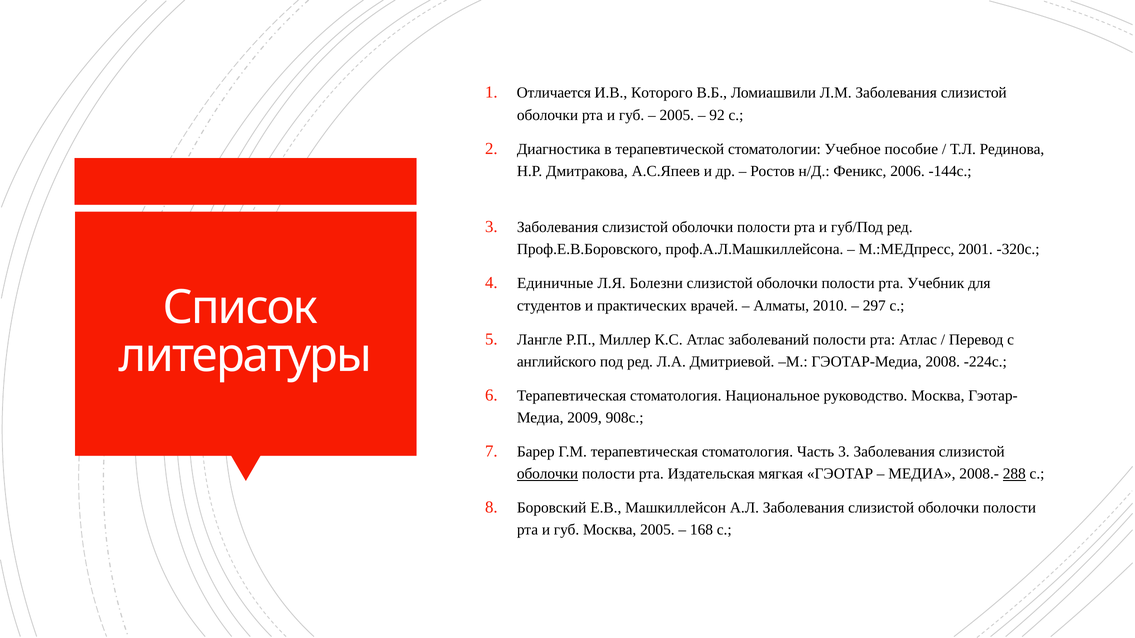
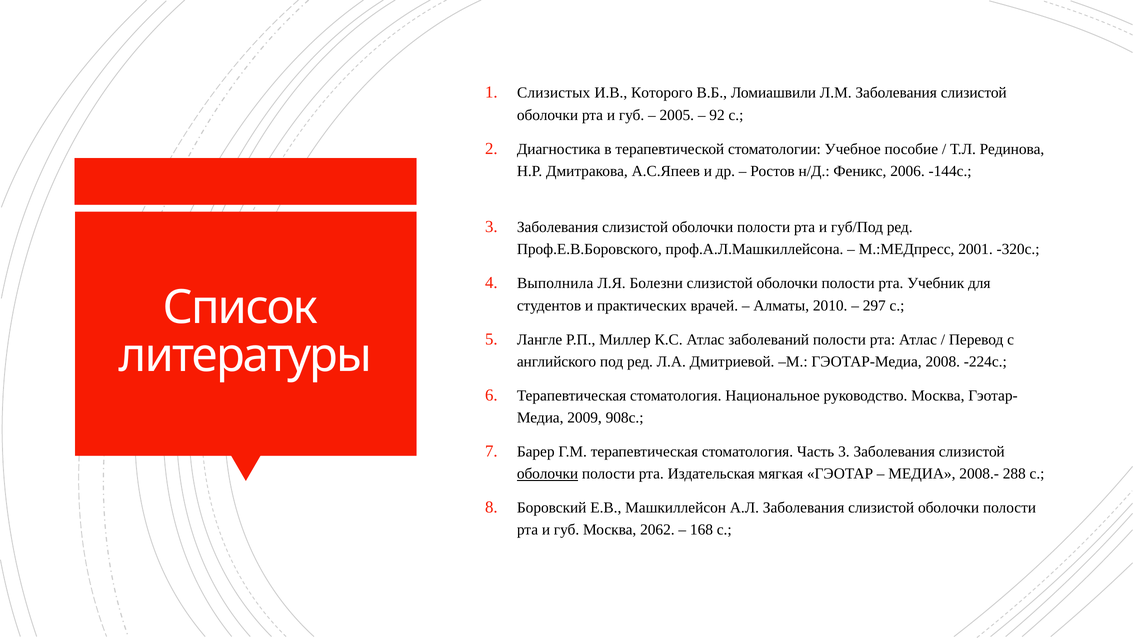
Отличается: Отличается -> Слизистых (554, 93)
Единичные: Единичные -> Выполнила (555, 284)
288 underline: present -> none (1014, 474)
Москва 2005: 2005 -> 2062 (657, 530)
